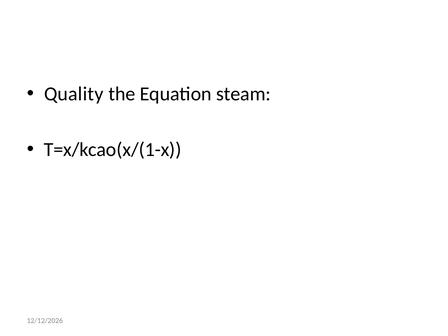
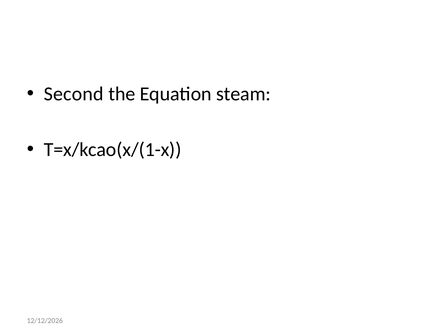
Quality: Quality -> Second (74, 94)
